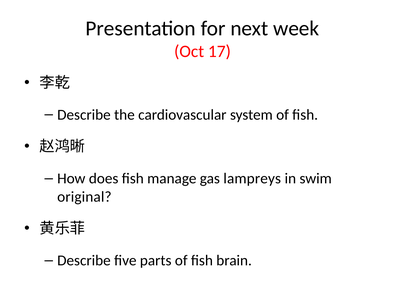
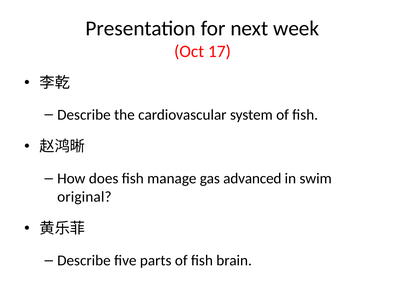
lampreys: lampreys -> advanced (252, 179)
